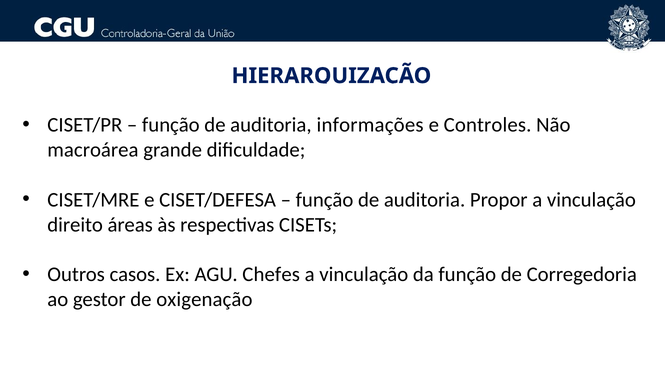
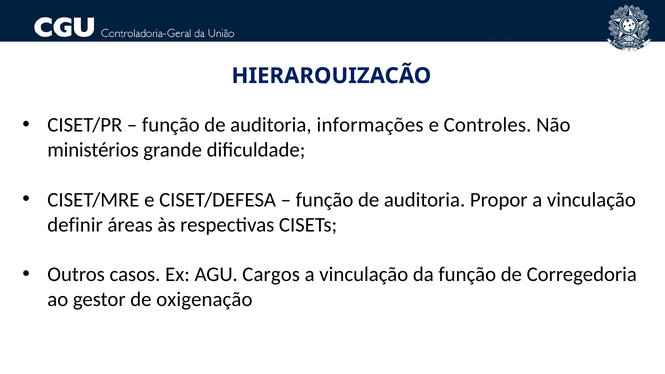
macroárea: macroárea -> ministérios (93, 150)
direito: direito -> definir (75, 225)
Chefes: Chefes -> Cargos (271, 275)
